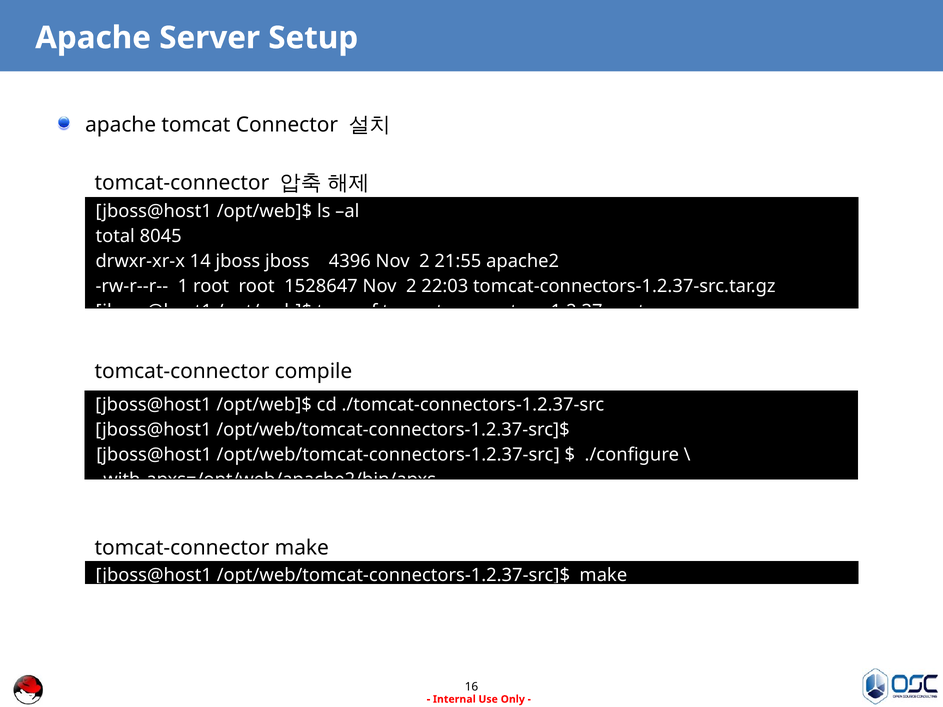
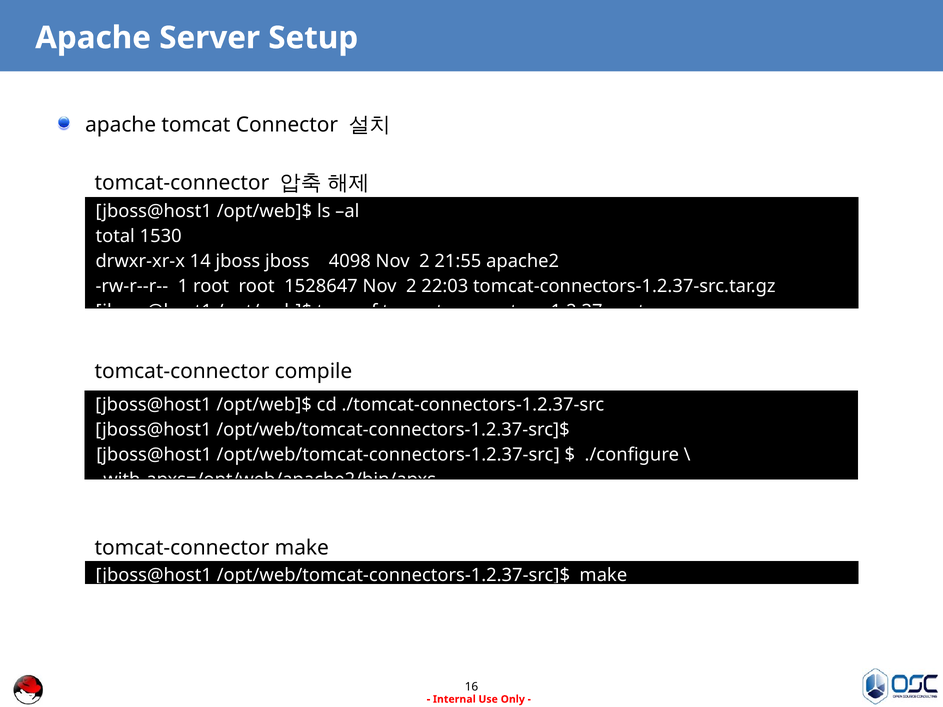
8045: 8045 -> 1530 (161, 236)
4396: 4396 -> 4098 (350, 261)
